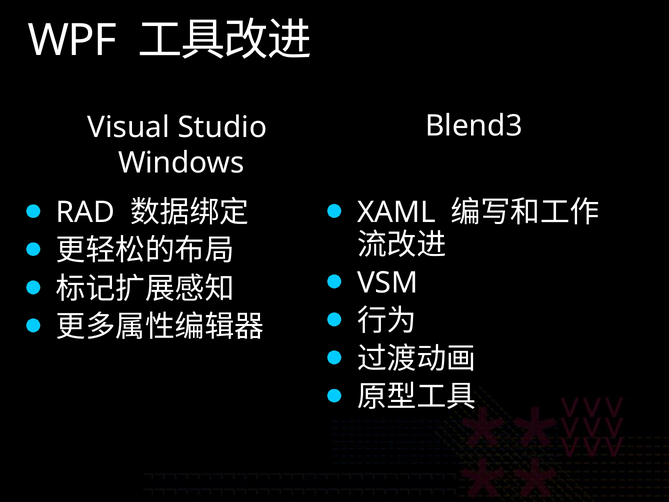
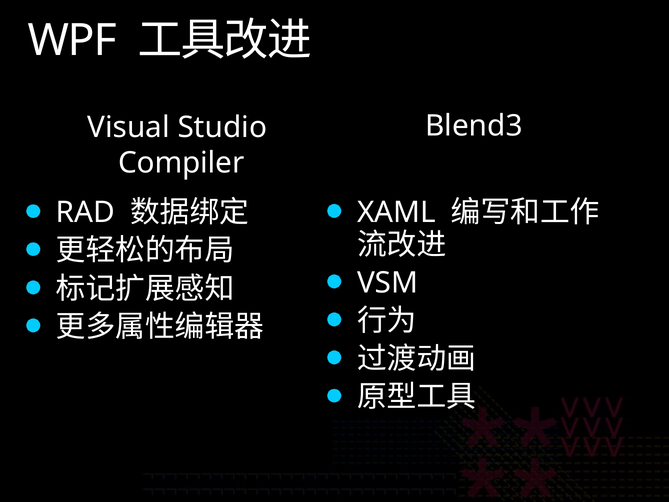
Windows: Windows -> Compiler (181, 163)
